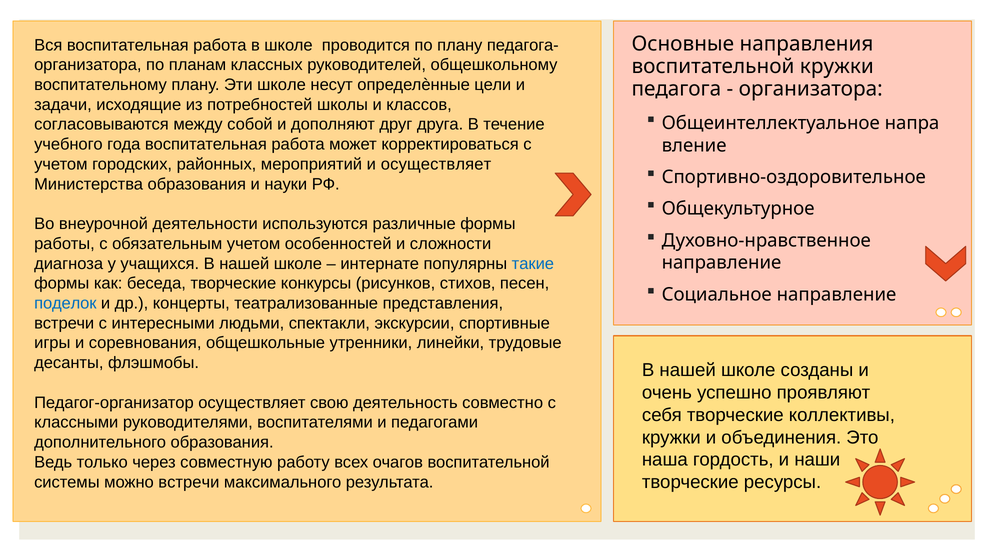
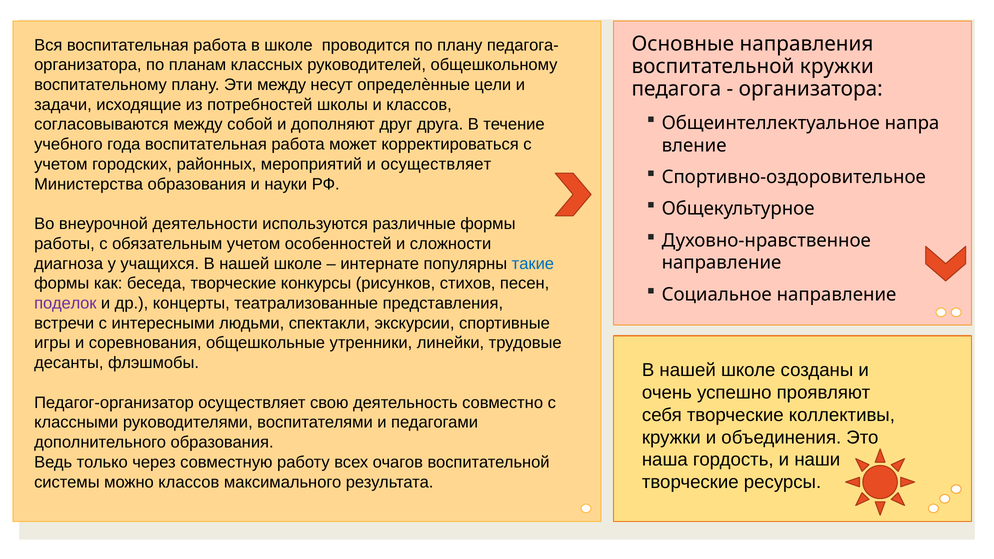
Эти школе: школе -> между (282, 85)
поделок colour: blue -> purple (65, 303)
можно встречи: встречи -> классов (189, 482)
